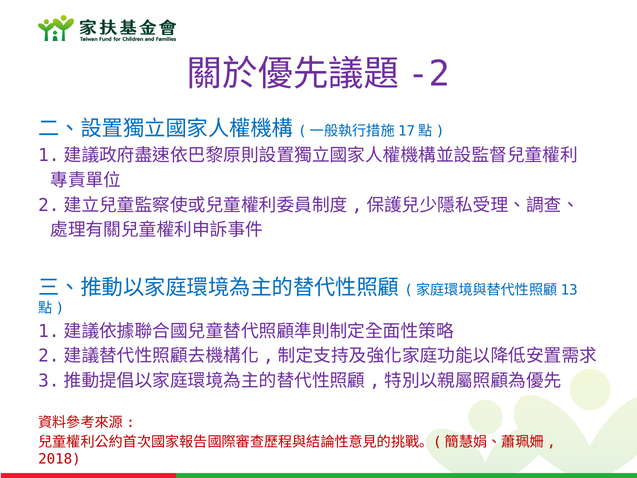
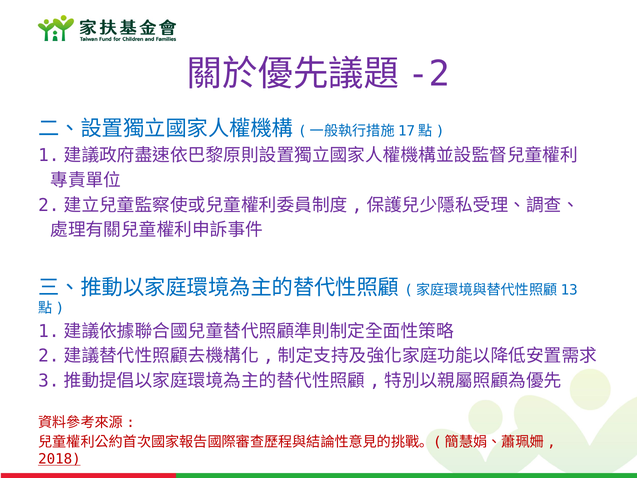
2018 underline: none -> present (59, 459)
